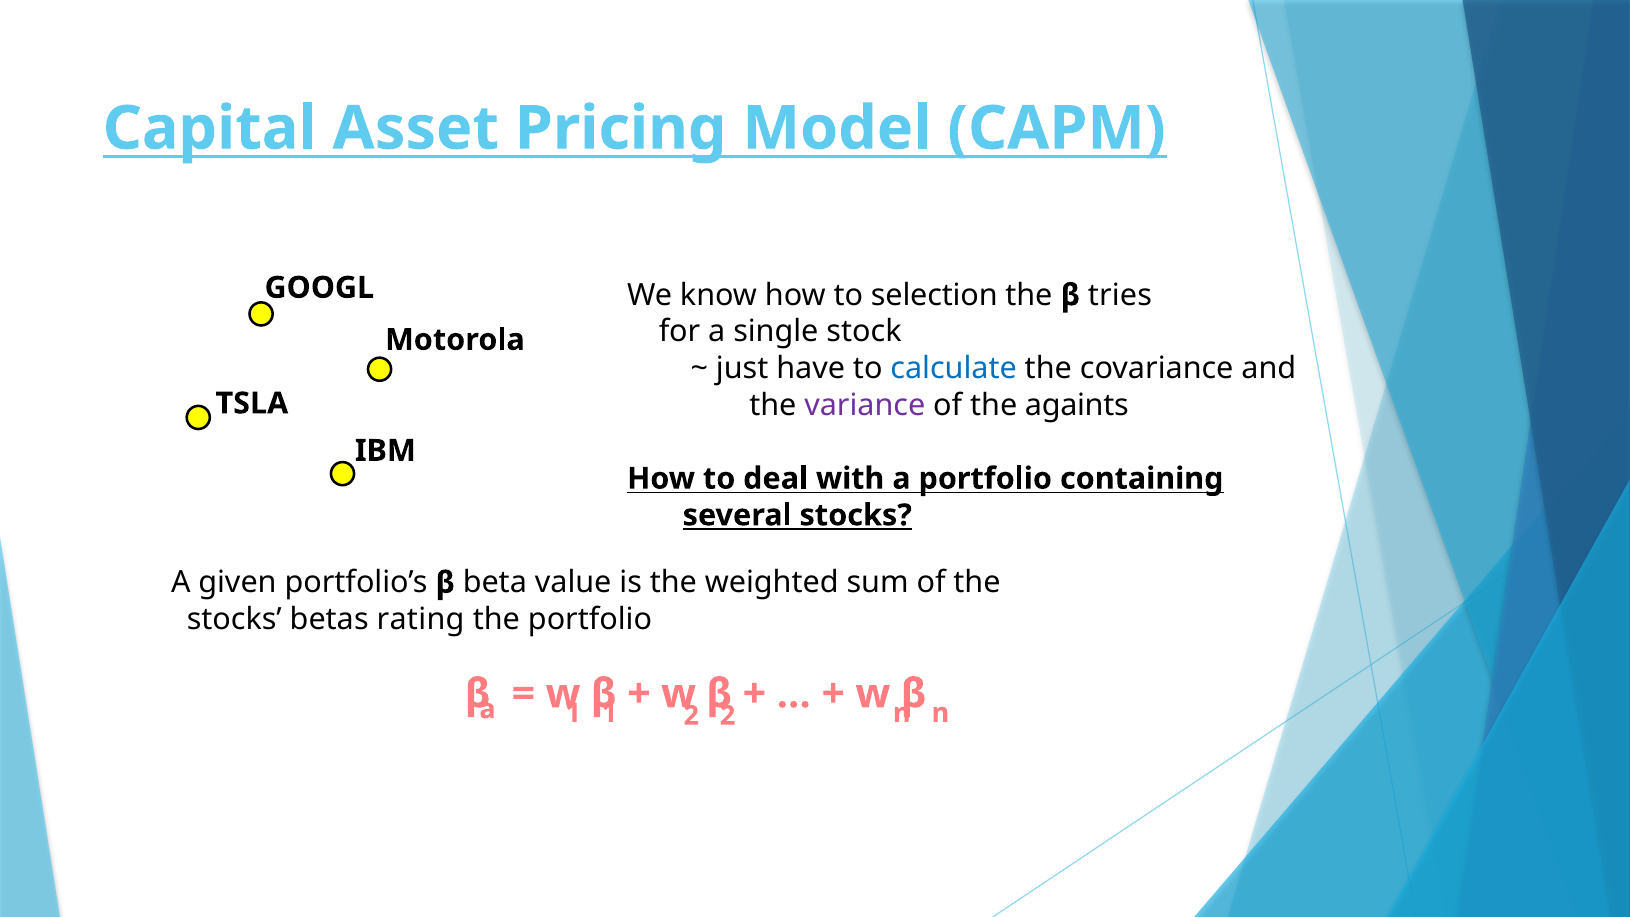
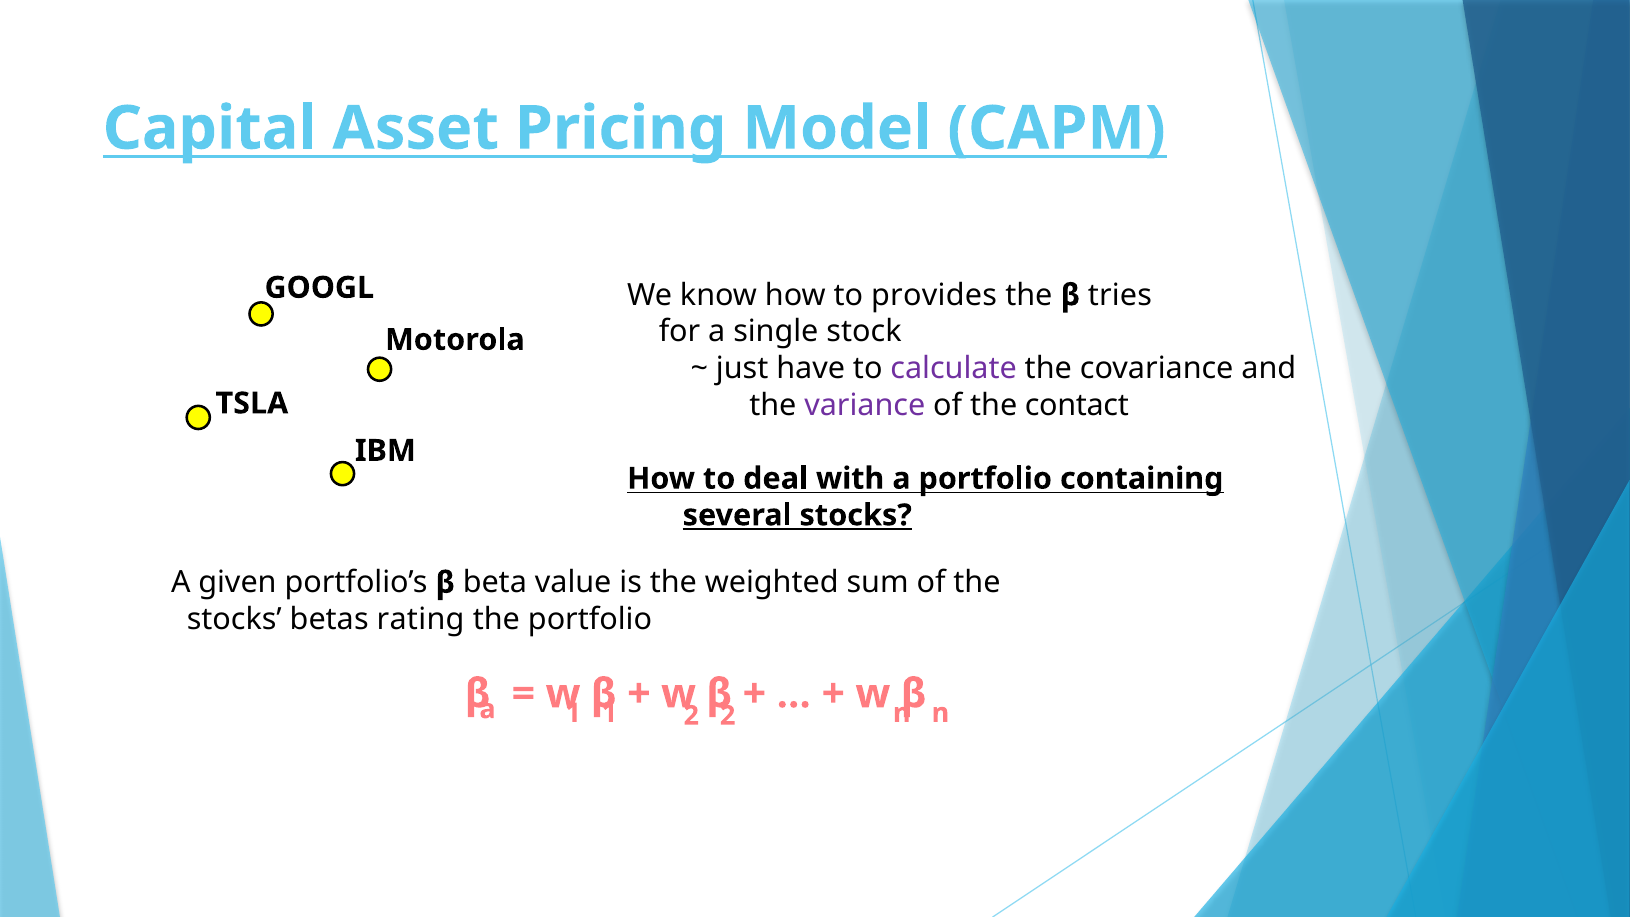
selection: selection -> provides (934, 295)
calculate colour: blue -> purple (954, 369)
againts: againts -> contact (1077, 405)
